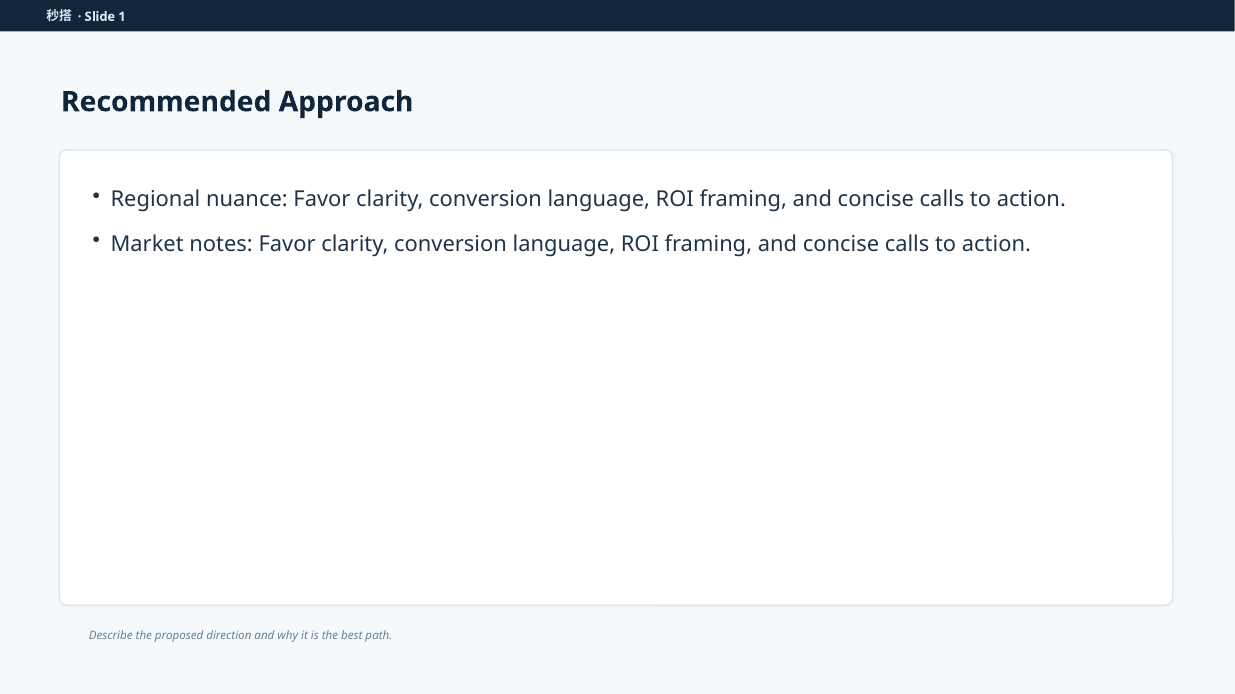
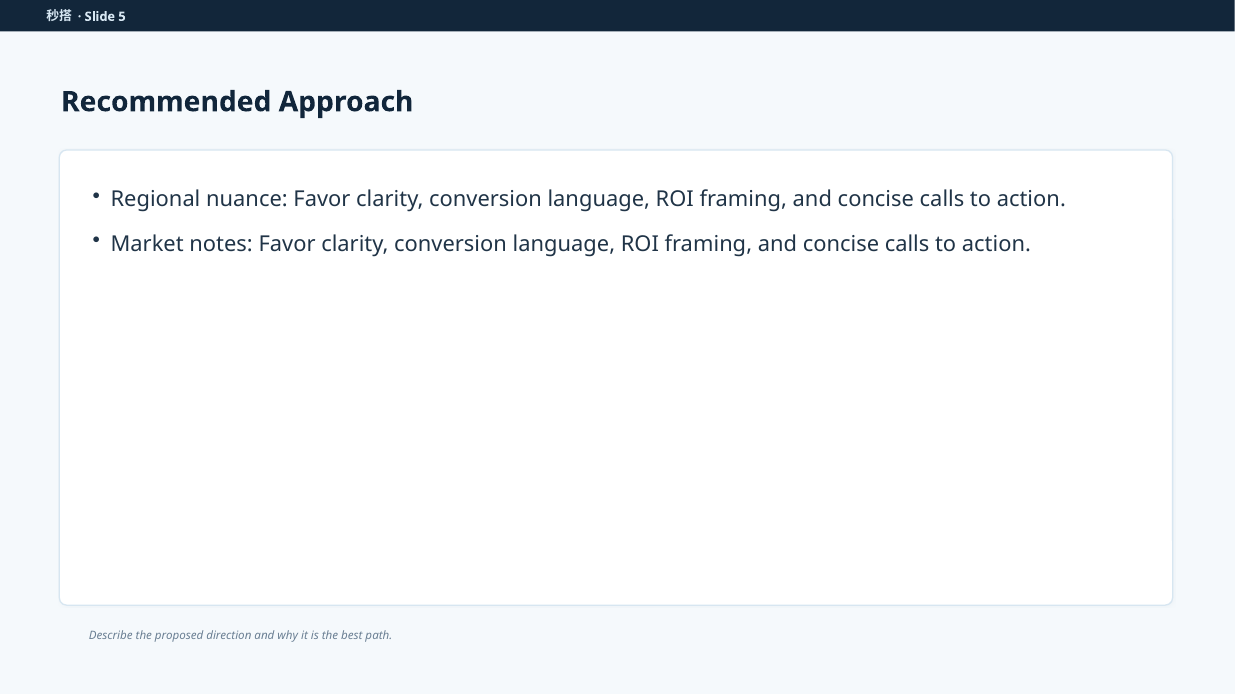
1: 1 -> 5 (122, 17)
